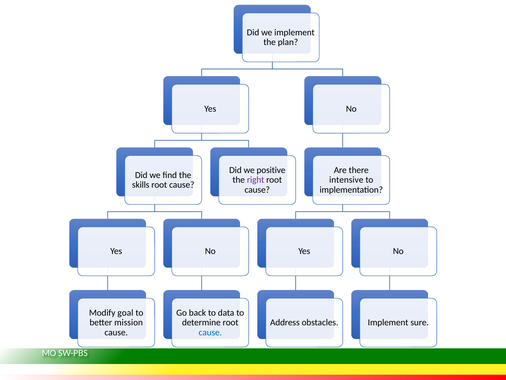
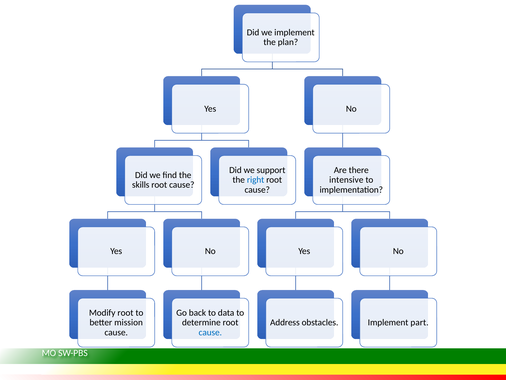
positive: positive -> support (271, 170)
right colour: purple -> blue (256, 180)
Modify goal: goal -> root (125, 312)
sure: sure -> part (420, 322)
